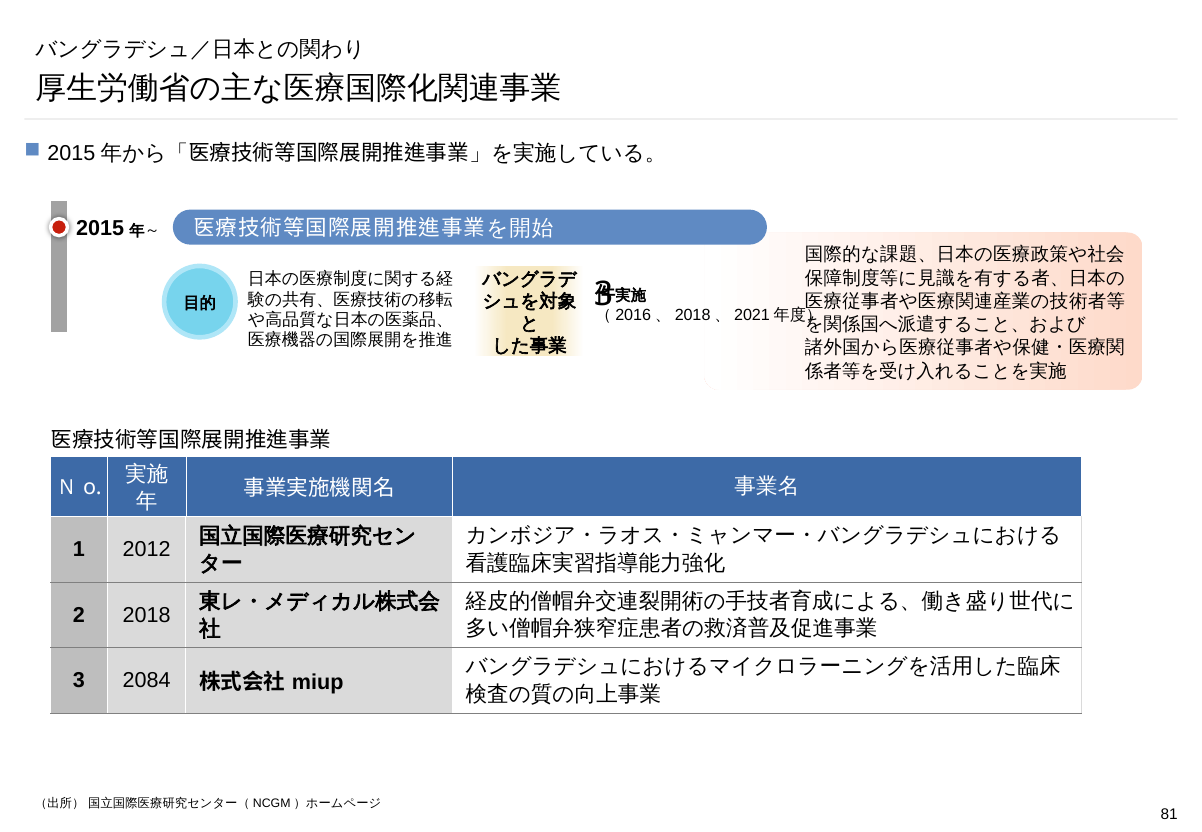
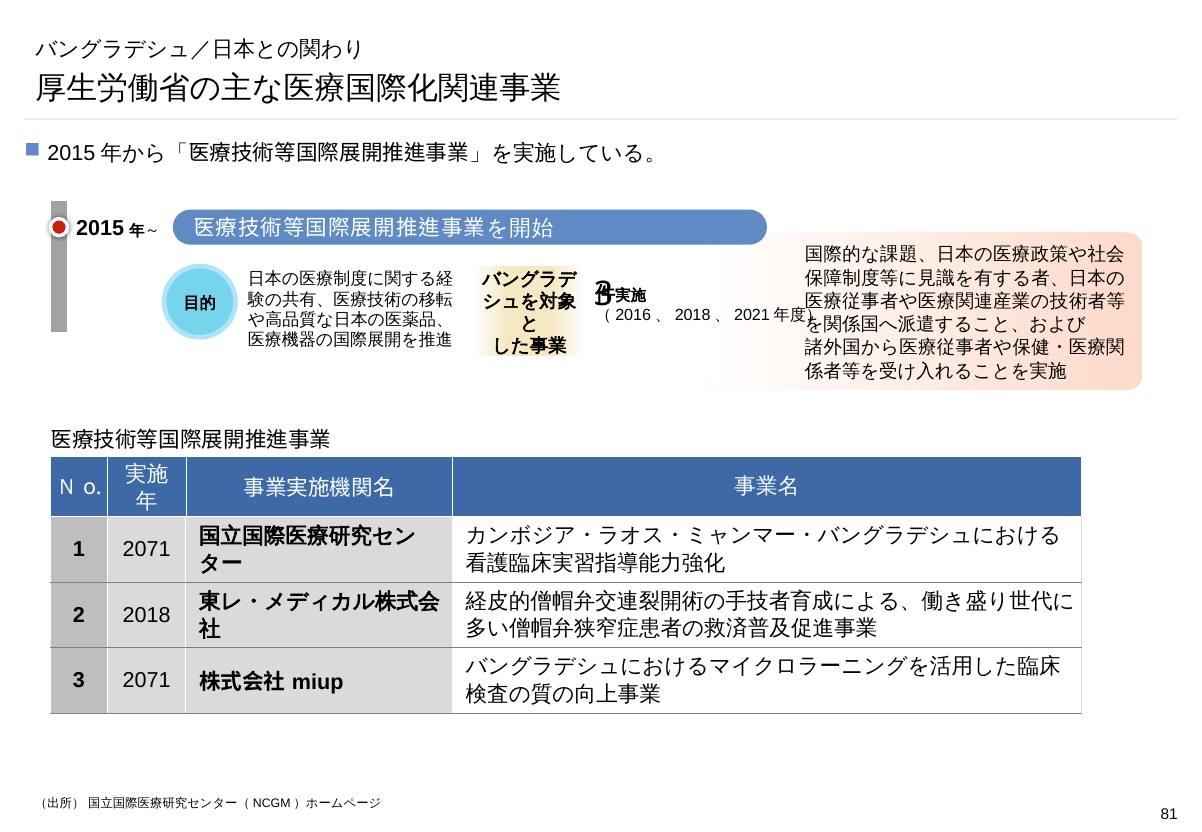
1 2012: 2012 -> 2071 (147, 550)
3 2084: 2084 -> 2071 (147, 681)
